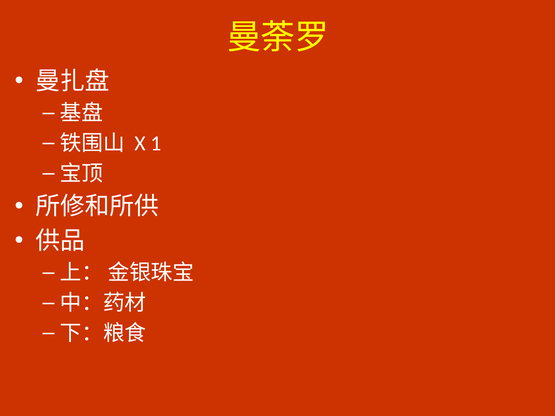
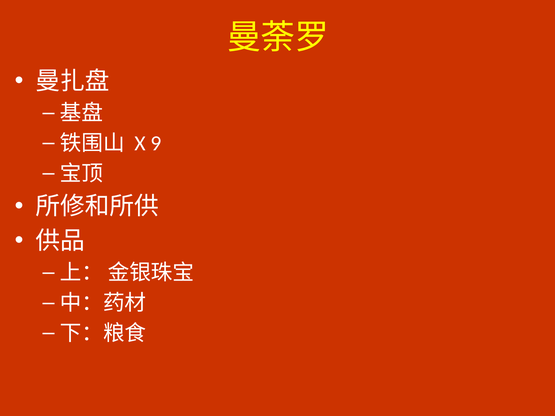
1: 1 -> 9 (156, 143)
